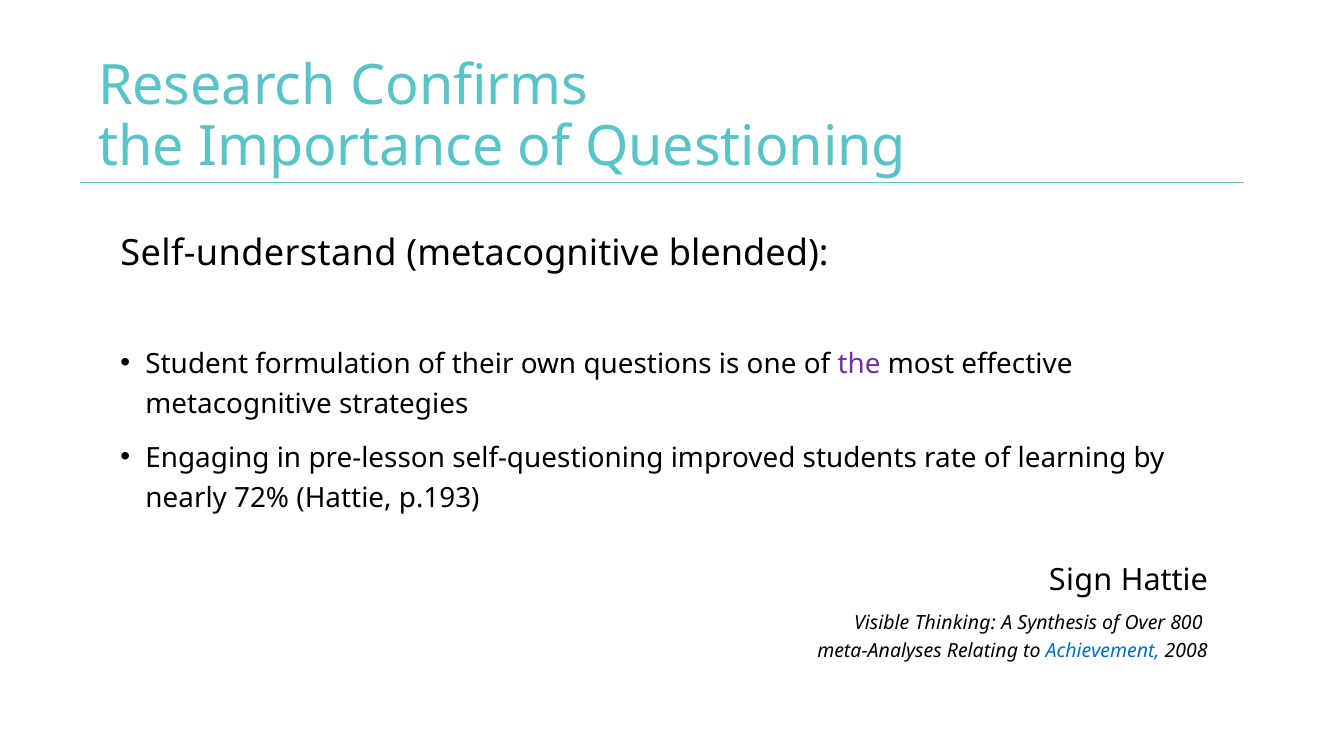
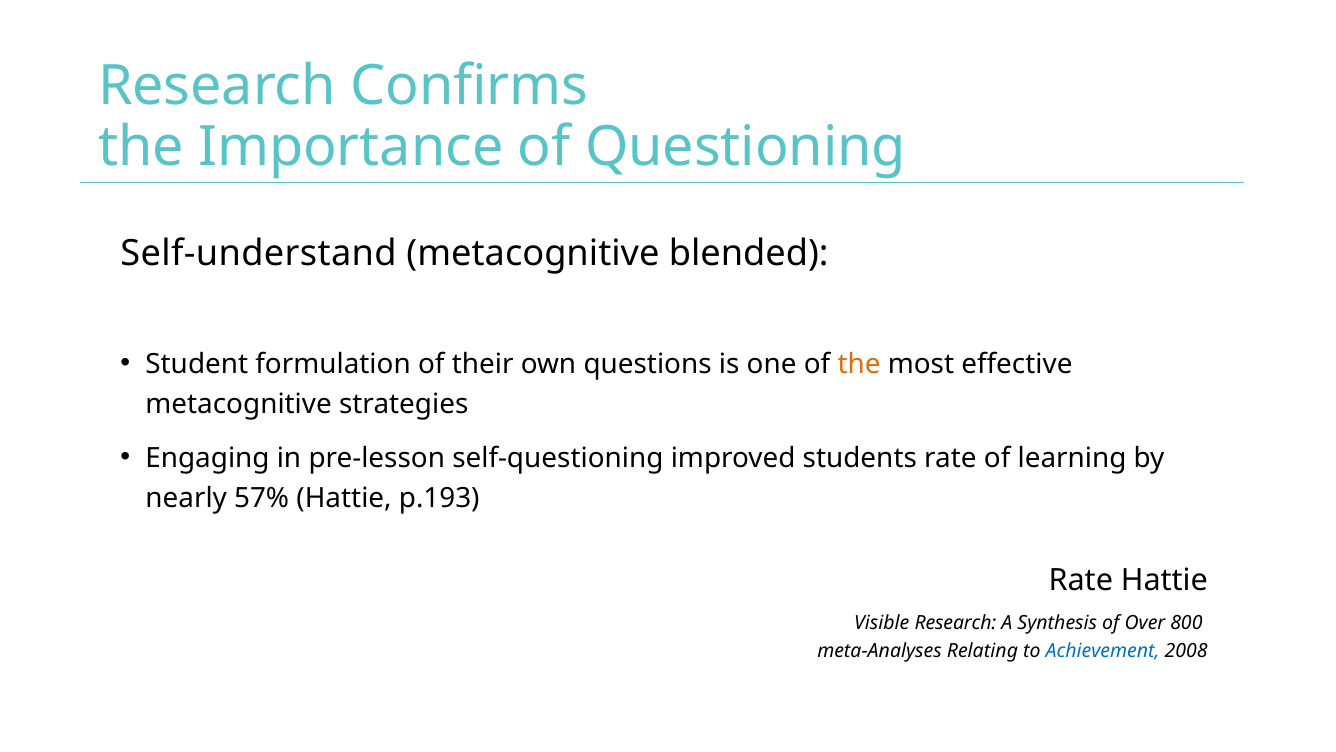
the colour: purple -> orange (859, 364)
72%: 72% -> 57% (262, 498)
Sign: Sign -> Rate (1081, 580)
Visible Thinking: Thinking -> Research (955, 622)
